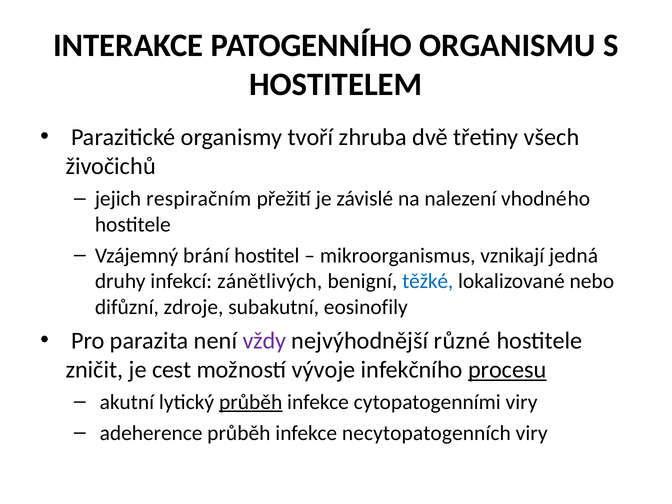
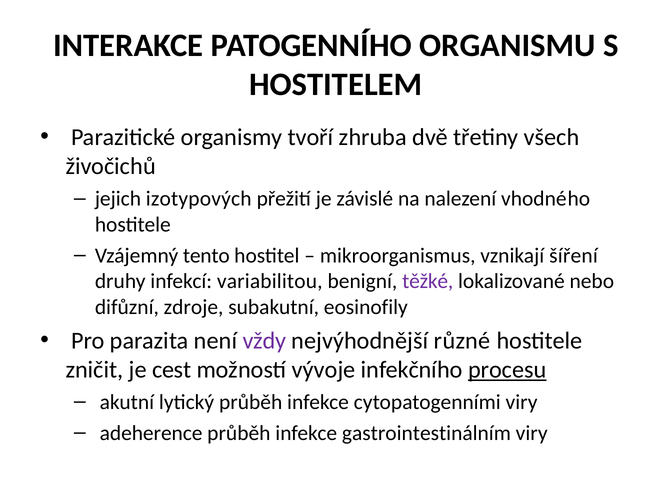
respiračním: respiračním -> izotypových (199, 199)
brání: brání -> tento (206, 256)
jedná: jedná -> šíření (574, 256)
zánětlivých: zánětlivých -> variabilitou (270, 281)
těžké colour: blue -> purple (428, 281)
průběh underline: present -> none (251, 402)
necytopatogenních: necytopatogenních -> gastrointestinálním (426, 433)
